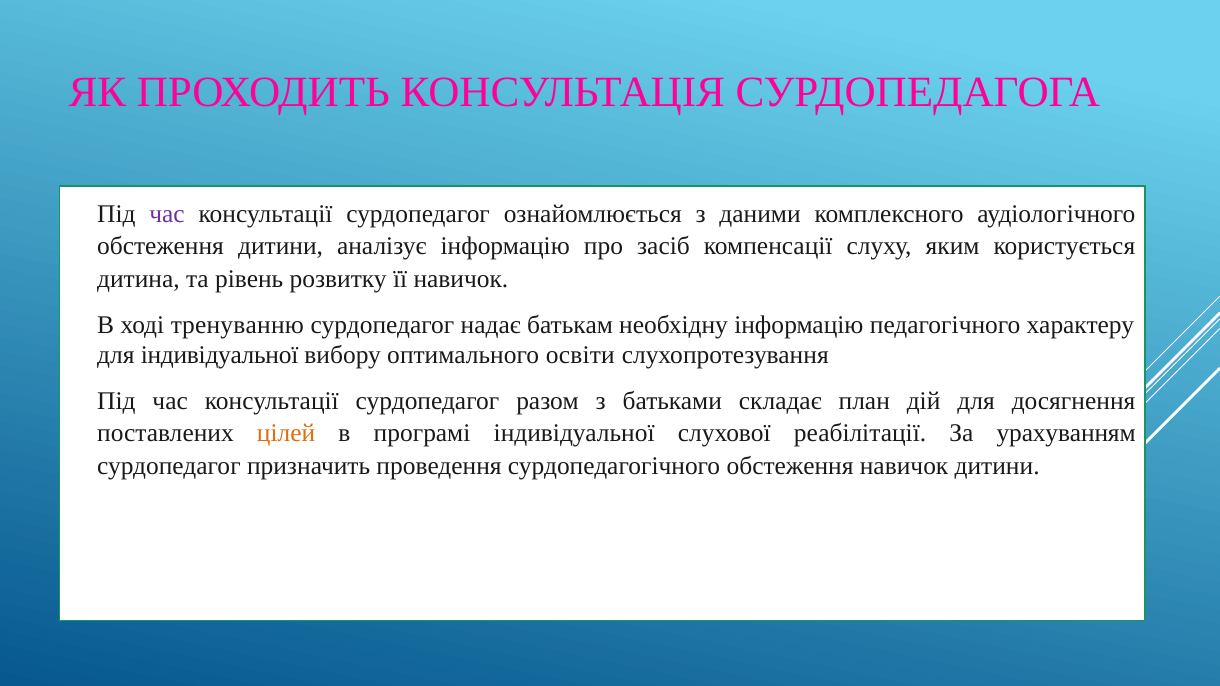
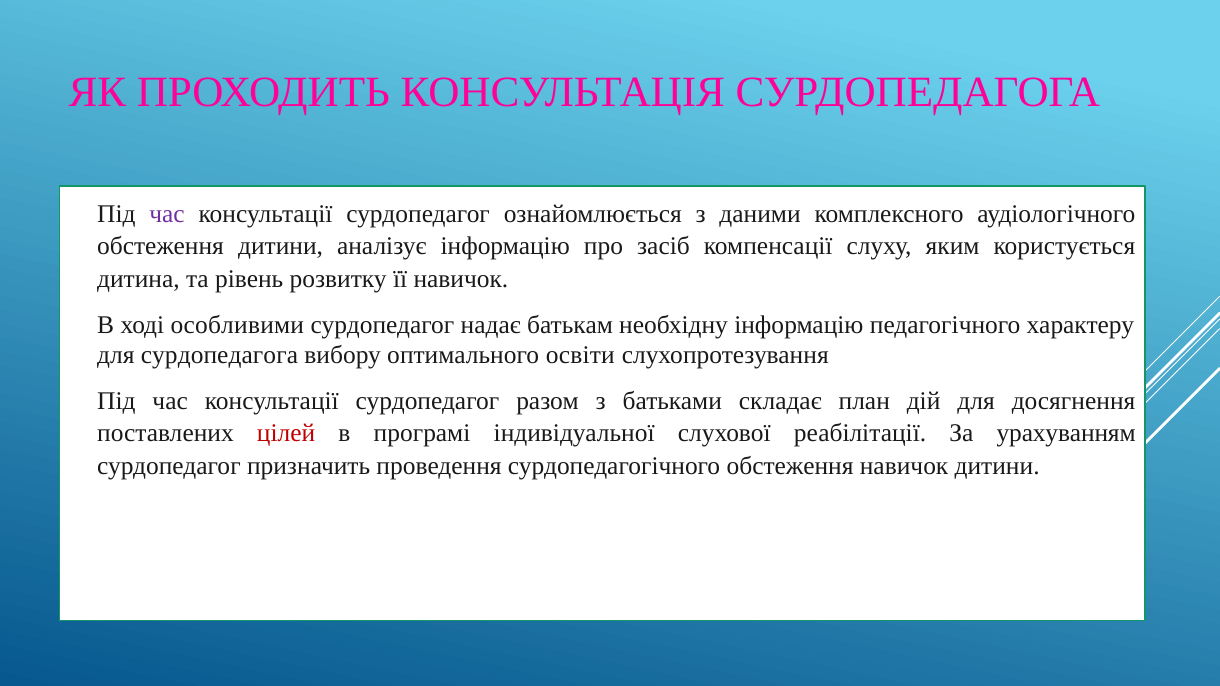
тренуванню: тренуванню -> особливими (237, 325)
для індивідуальної: індивідуальної -> сурдопедагога (219, 355)
цілей colour: orange -> red (286, 434)
